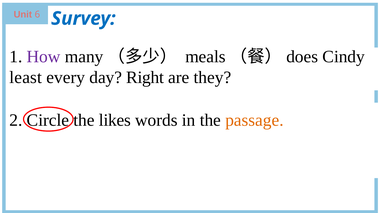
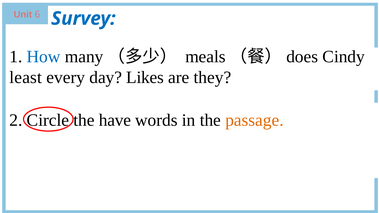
How colour: purple -> blue (44, 57)
Right: Right -> Likes (145, 77)
likes: likes -> have (115, 120)
